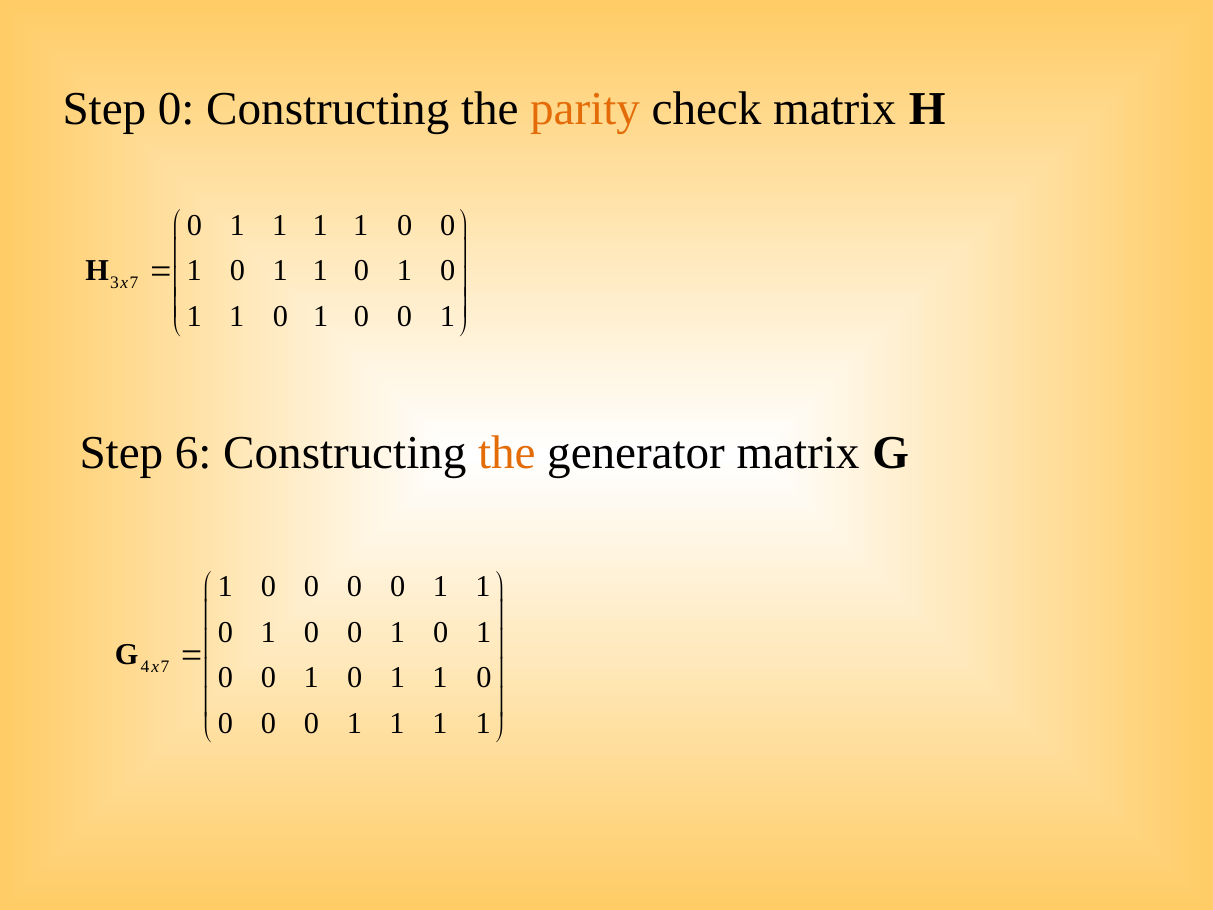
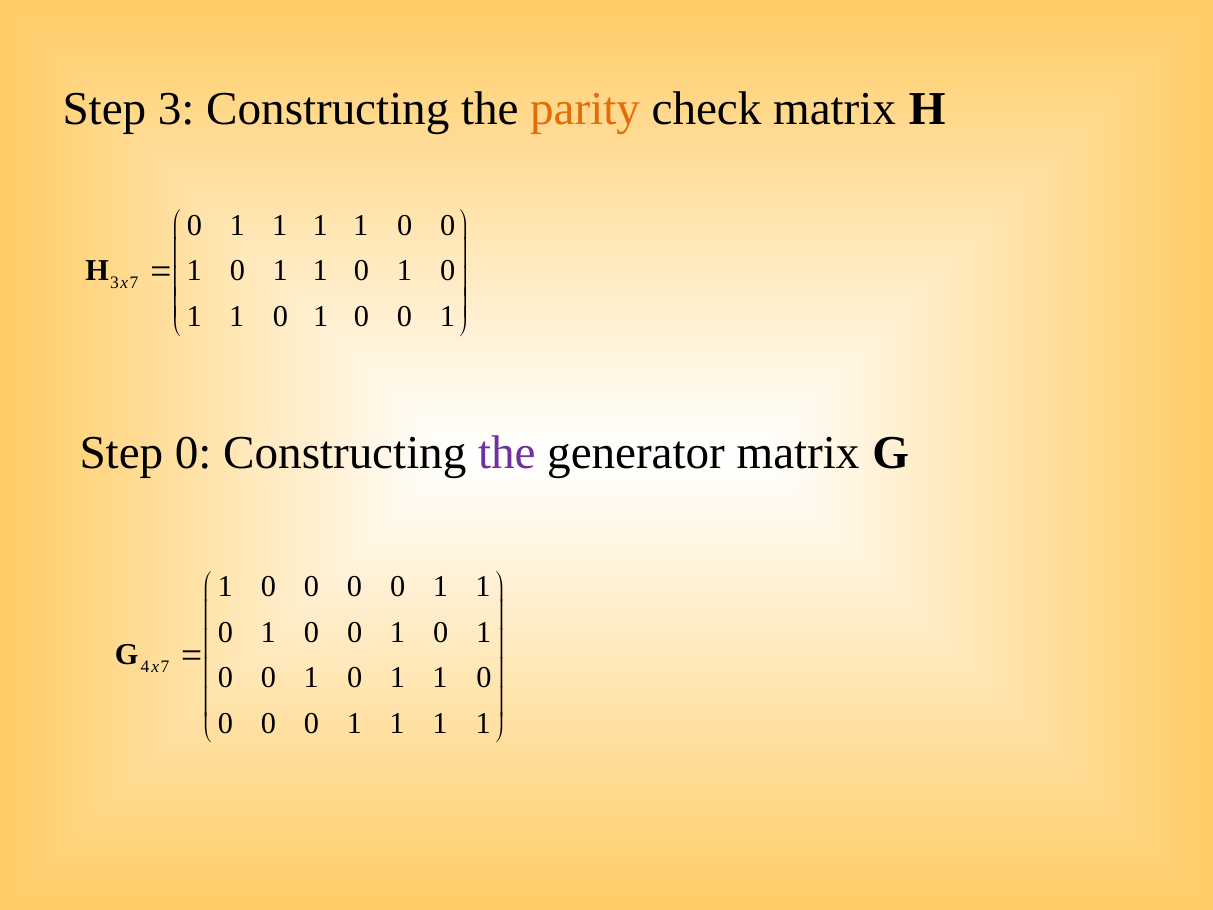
Step 0: 0 -> 3 (176, 109)
Step 6: 6 -> 0 (193, 453)
the colour: orange -> purple (507, 453)
